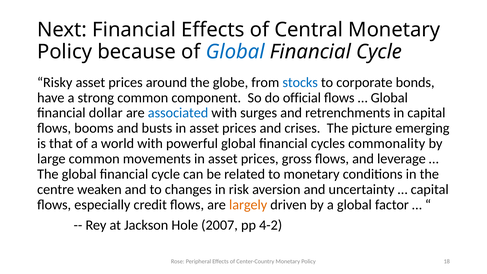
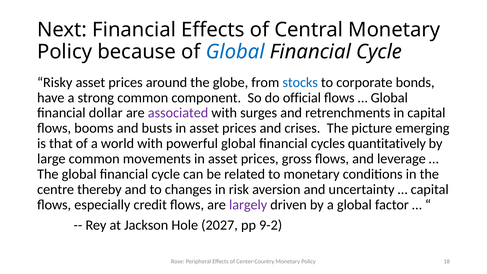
associated colour: blue -> purple (178, 113)
commonality: commonality -> quantitatively (387, 144)
weaken: weaken -> thereby (99, 190)
largely colour: orange -> purple (248, 205)
2007: 2007 -> 2027 (220, 225)
4-2: 4-2 -> 9-2 (271, 225)
